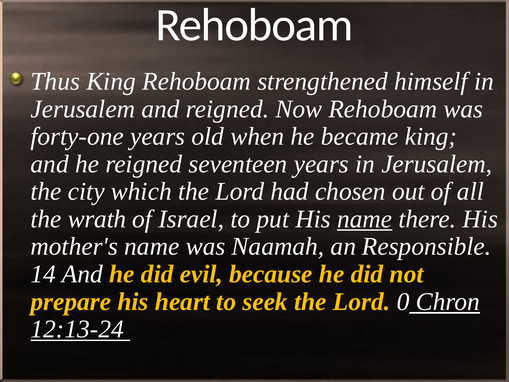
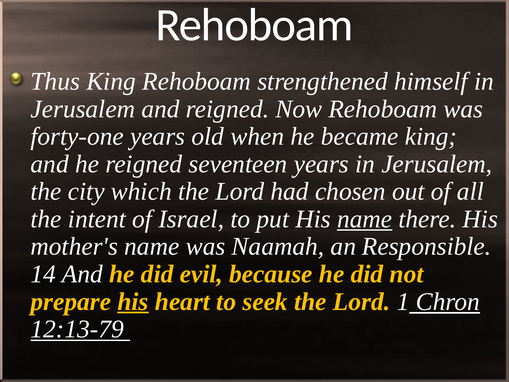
wrath: wrath -> intent (97, 219)
his underline: none -> present (133, 301)
0: 0 -> 1 (403, 301)
12:13-24: 12:13-24 -> 12:13-79 (77, 329)
